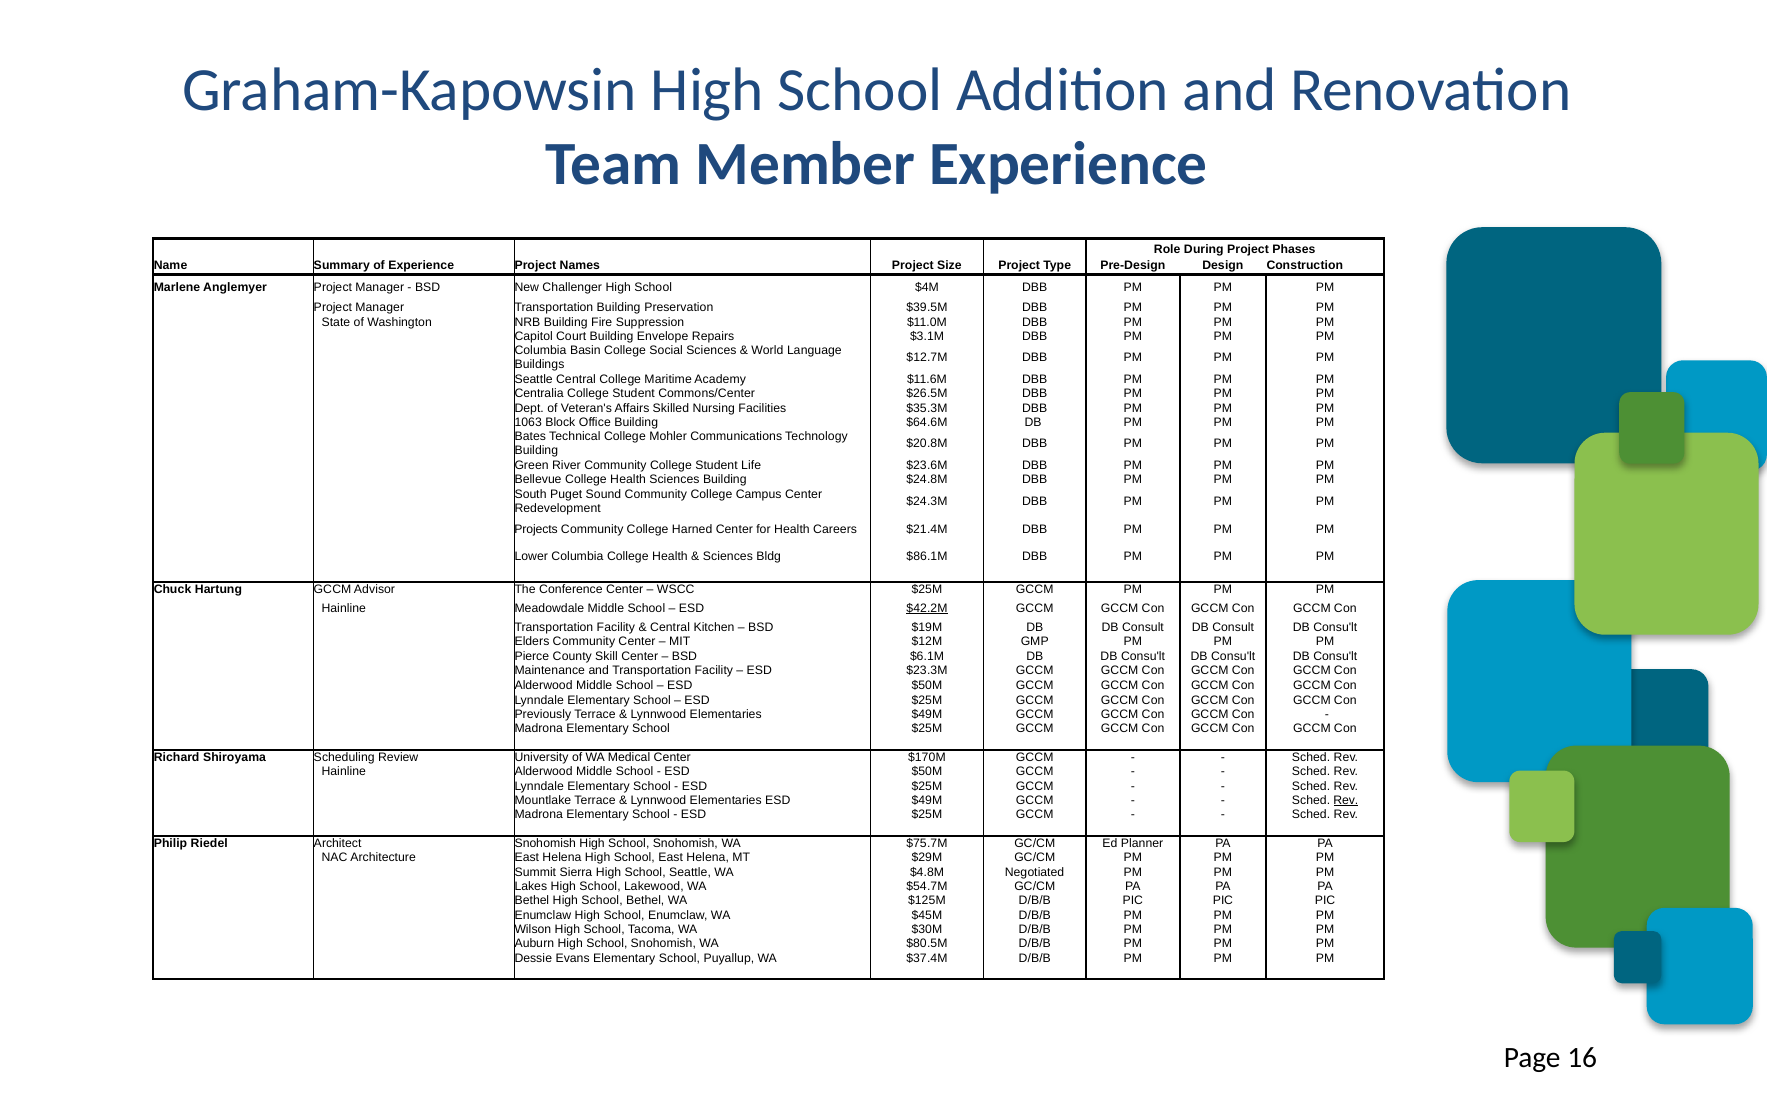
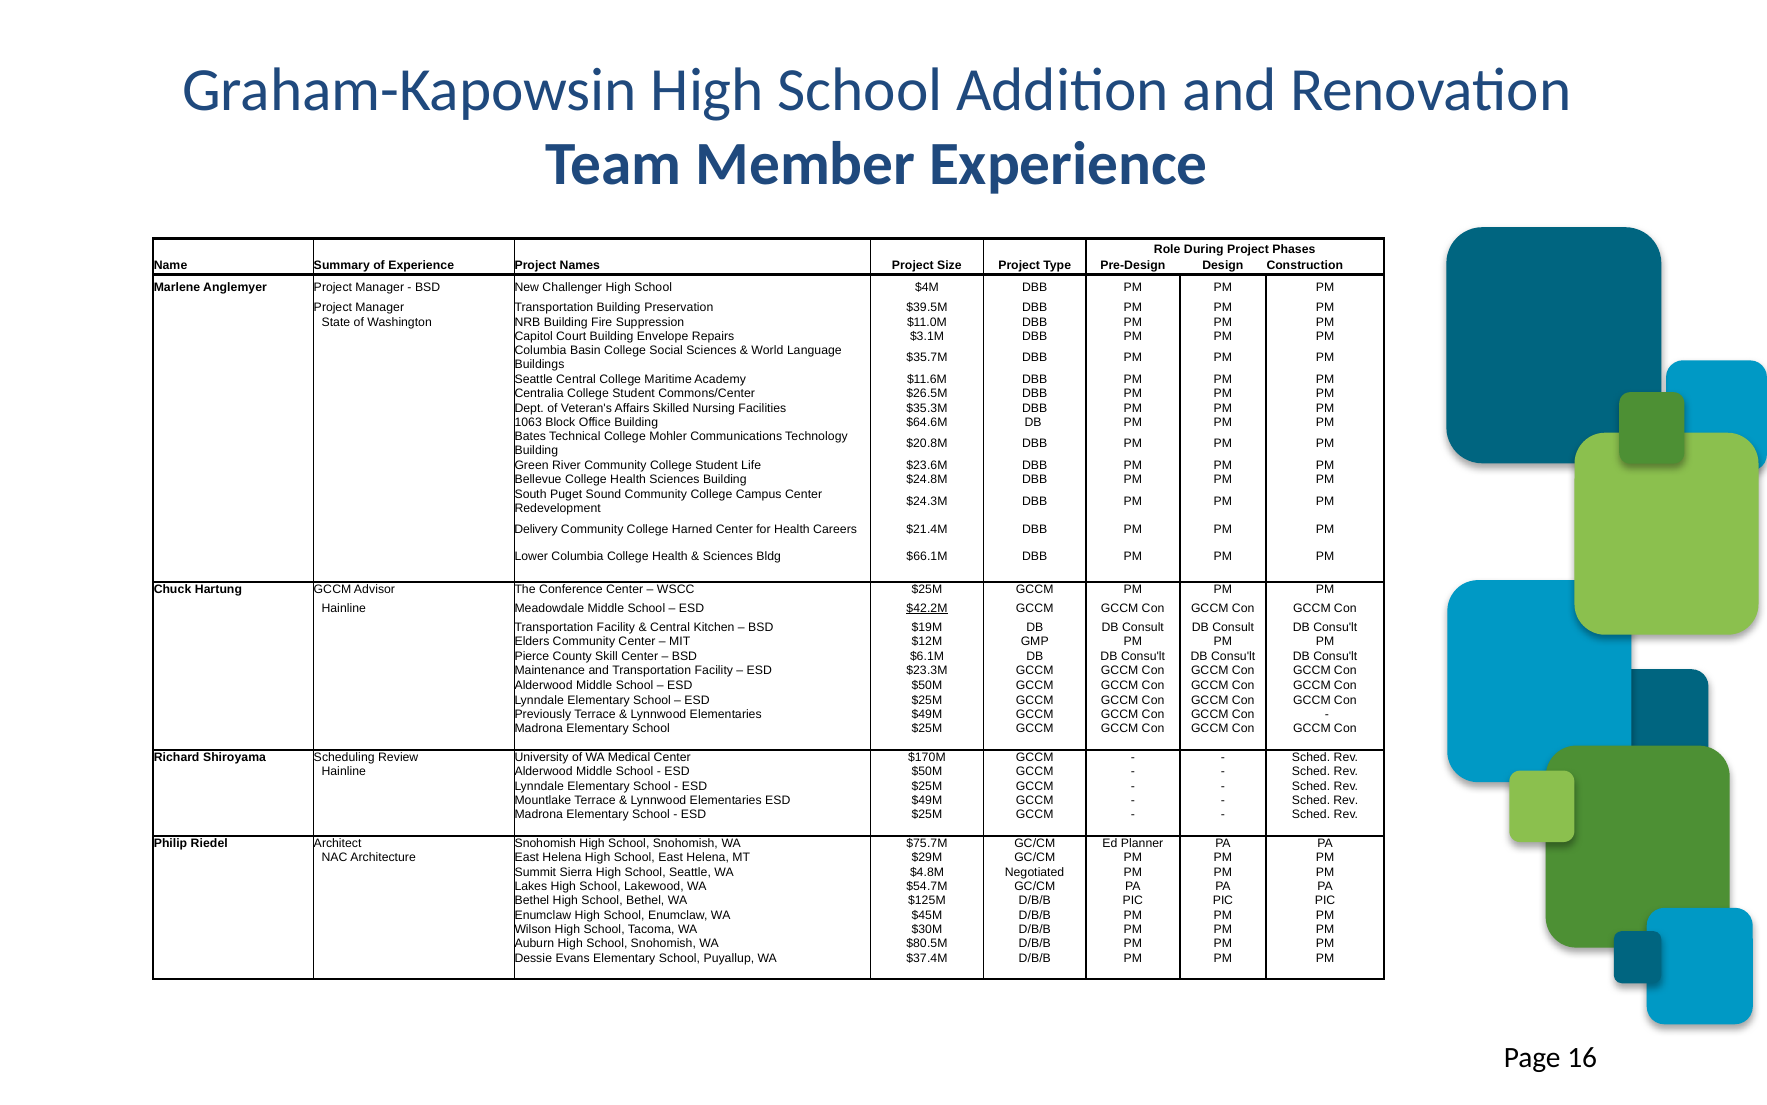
$12.7M: $12.7M -> $35.7M (927, 358)
Projects: Projects -> Delivery (536, 529)
$86.1M: $86.1M -> $66.1M (927, 556)
Rev underline: present -> none (1346, 800)
